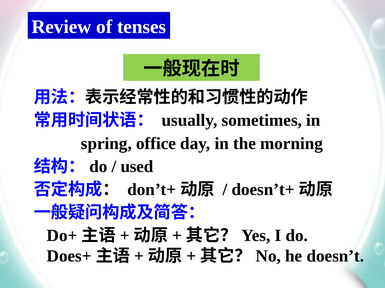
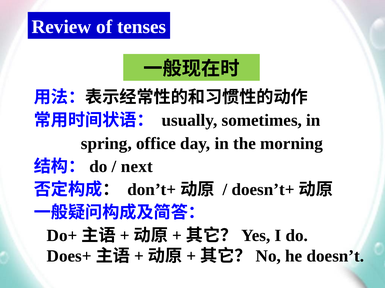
used: used -> next (137, 167)
